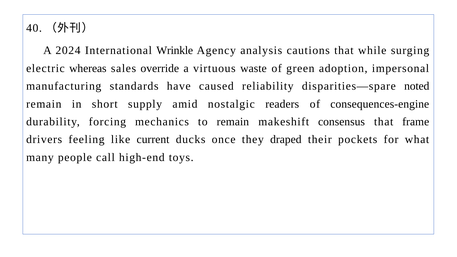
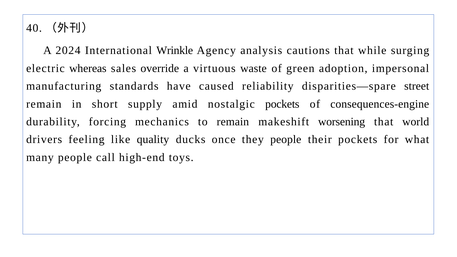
noted: noted -> street (417, 86)
nostalgic readers: readers -> pockets (282, 104)
consensus: consensus -> worsening (342, 122)
frame: frame -> world (416, 122)
current: current -> quality (153, 140)
they draped: draped -> people (286, 140)
